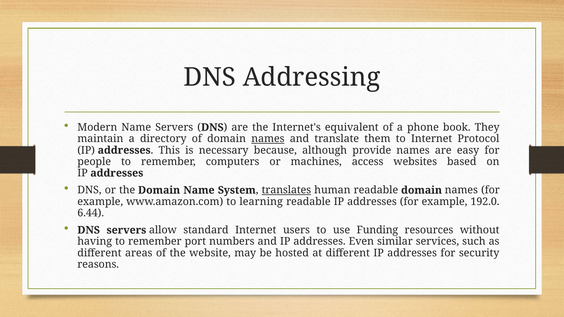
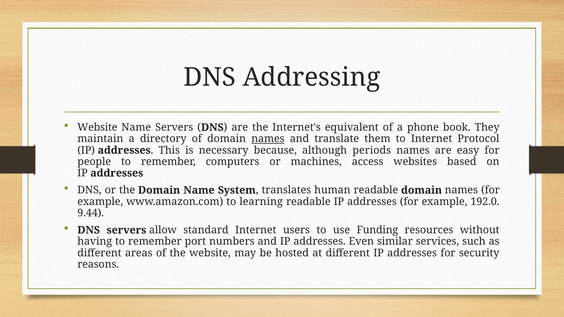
Modern: Modern -> Website (97, 127)
provide: provide -> periods (372, 150)
translates underline: present -> none (286, 190)
6.44: 6.44 -> 9.44 (91, 213)
